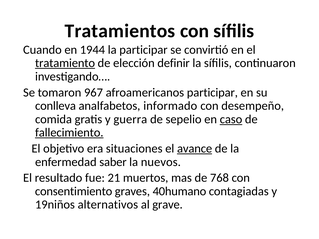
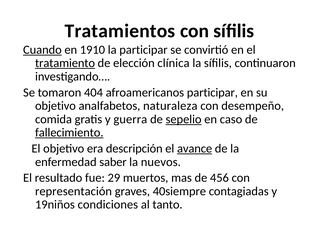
Cuando underline: none -> present (42, 50)
1944: 1944 -> 1910 (92, 50)
definir: definir -> clínica (173, 63)
967: 967 -> 404 (93, 93)
conlleva: conlleva -> objetivo (55, 106)
informado: informado -> naturaleza (170, 106)
sepelio underline: none -> present (184, 119)
caso underline: present -> none (231, 119)
situaciones: situaciones -> descripción (134, 149)
21: 21 -> 29 (114, 178)
768: 768 -> 456 (219, 178)
consentimiento: consentimiento -> representación (74, 191)
40humano: 40humano -> 40siempre (179, 191)
alternativos: alternativos -> condiciones (108, 205)
grave: grave -> tanto (168, 205)
